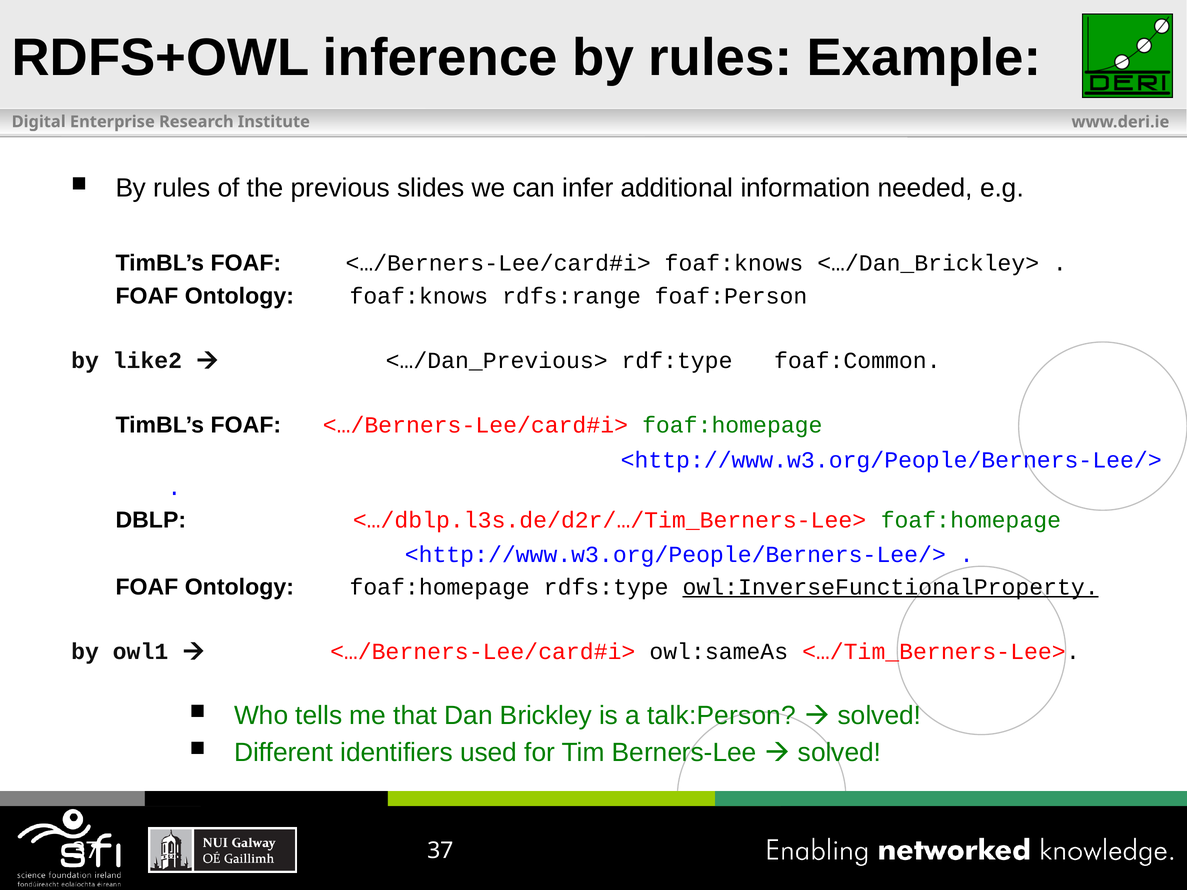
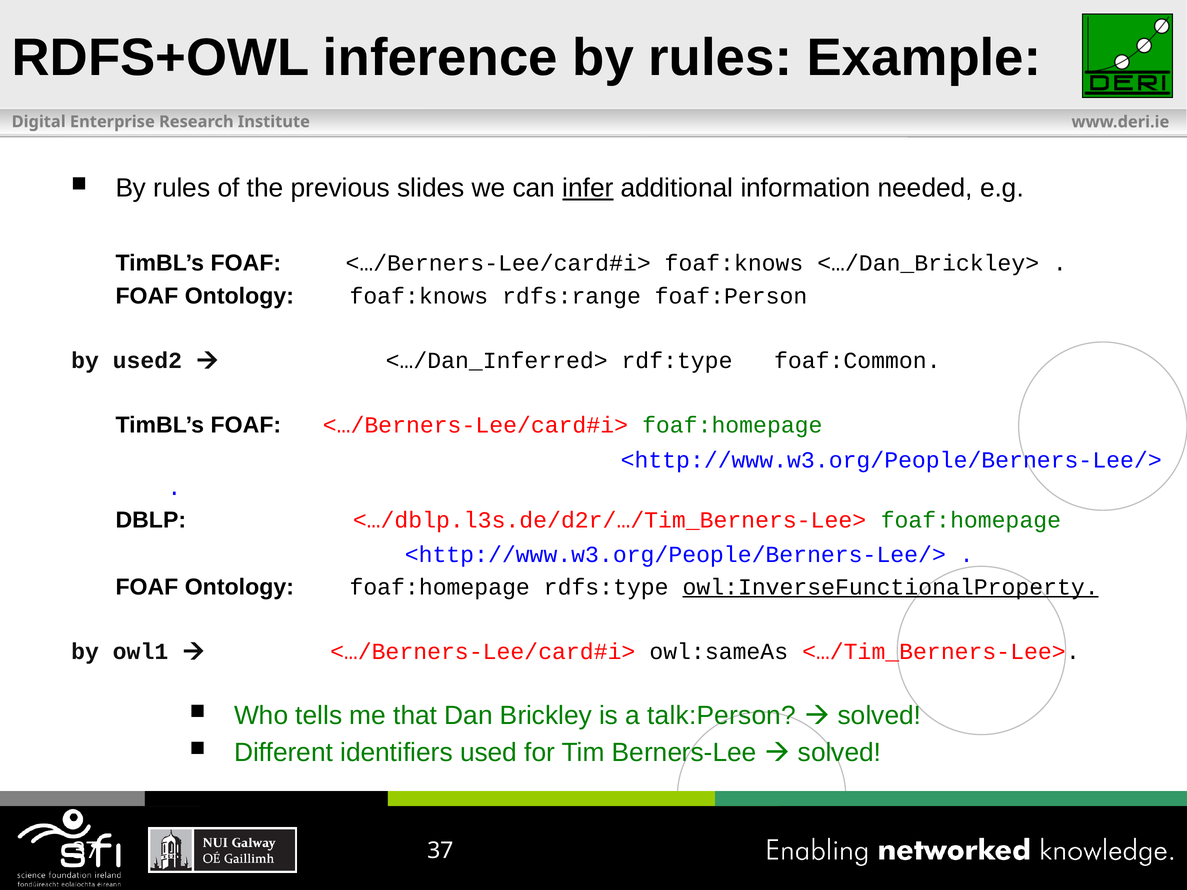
infer underline: none -> present (588, 188)
like2: like2 -> used2 (147, 361)
<…/Dan_Previous>: <…/Dan_Previous> -> <…/Dan_Inferred> (497, 361)
